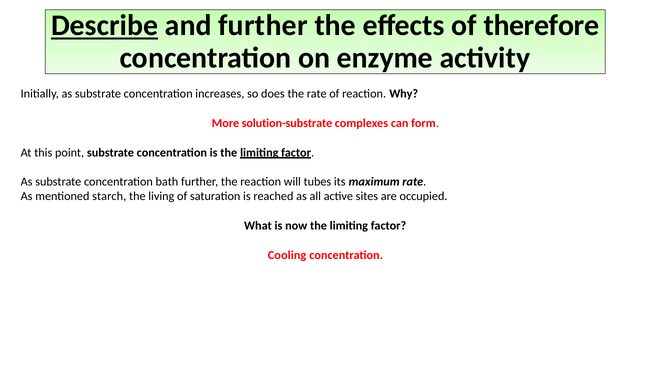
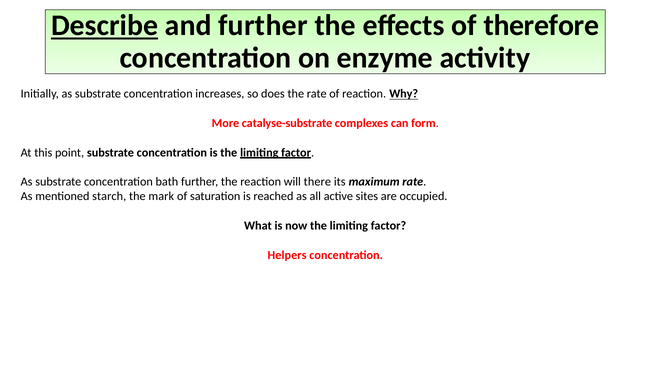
Why underline: none -> present (404, 94)
solution-substrate: solution-substrate -> catalyse-substrate (287, 123)
tubes: tubes -> there (317, 182)
living: living -> mark (161, 197)
Cooling: Cooling -> Helpers (287, 255)
